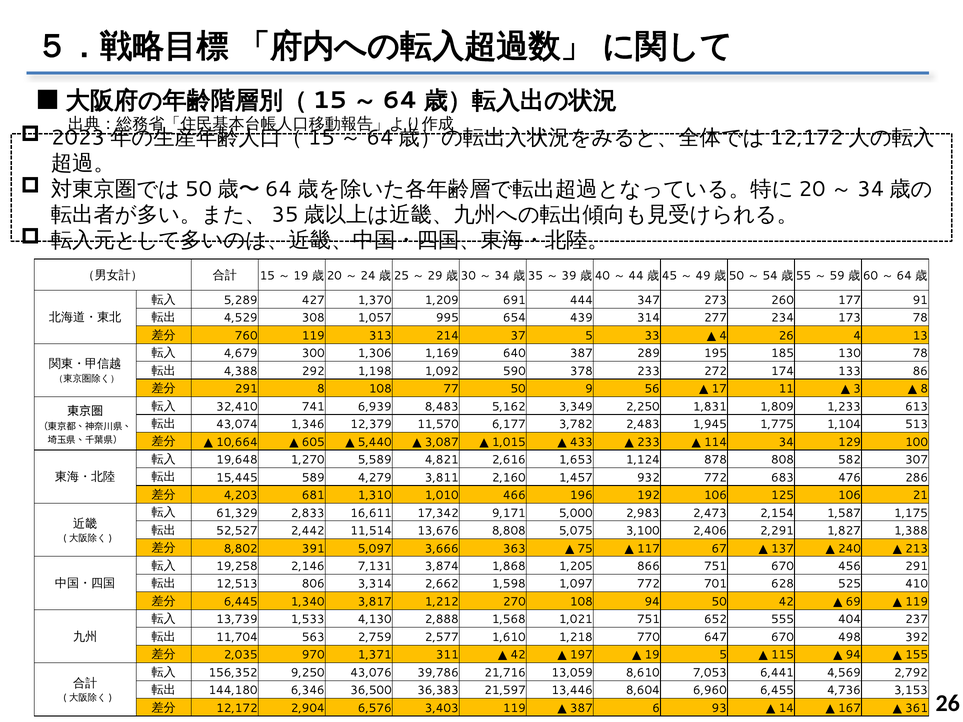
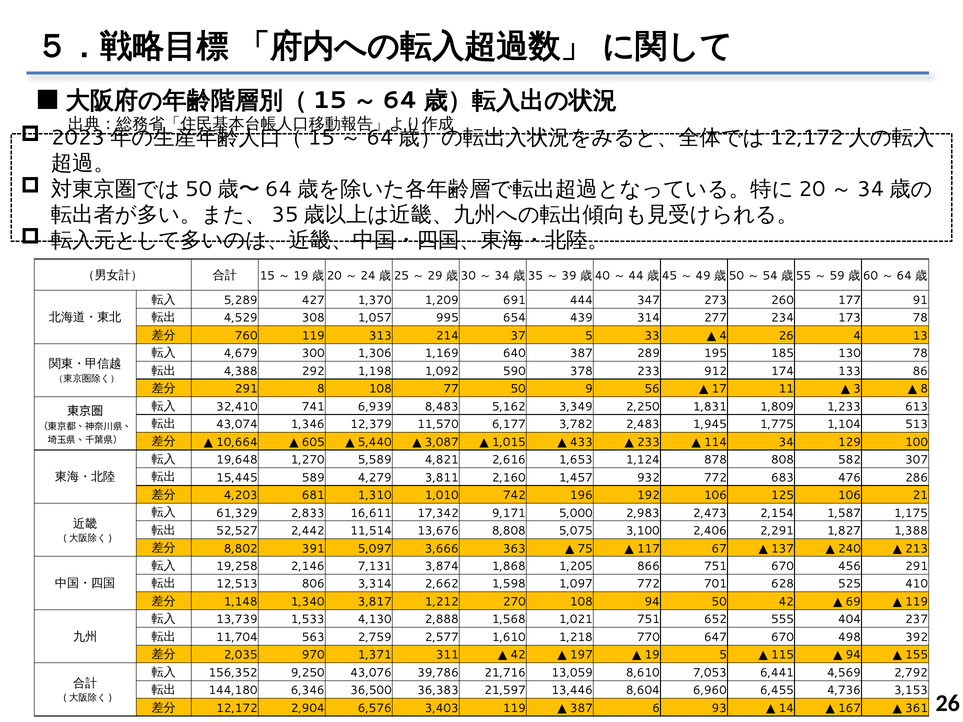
272: 272 -> 912 (716, 371)
466: 466 -> 742 (514, 495)
6,445: 6,445 -> 1,148 (241, 602)
